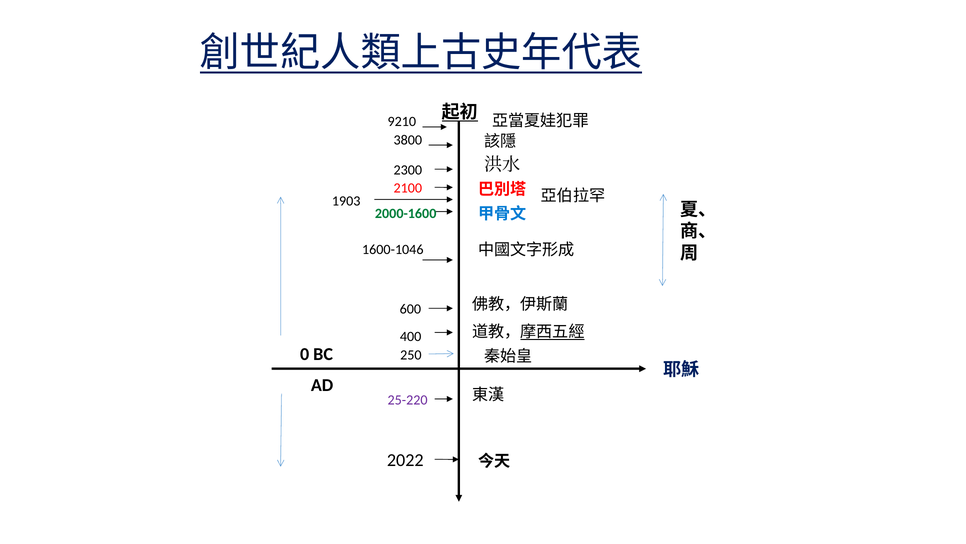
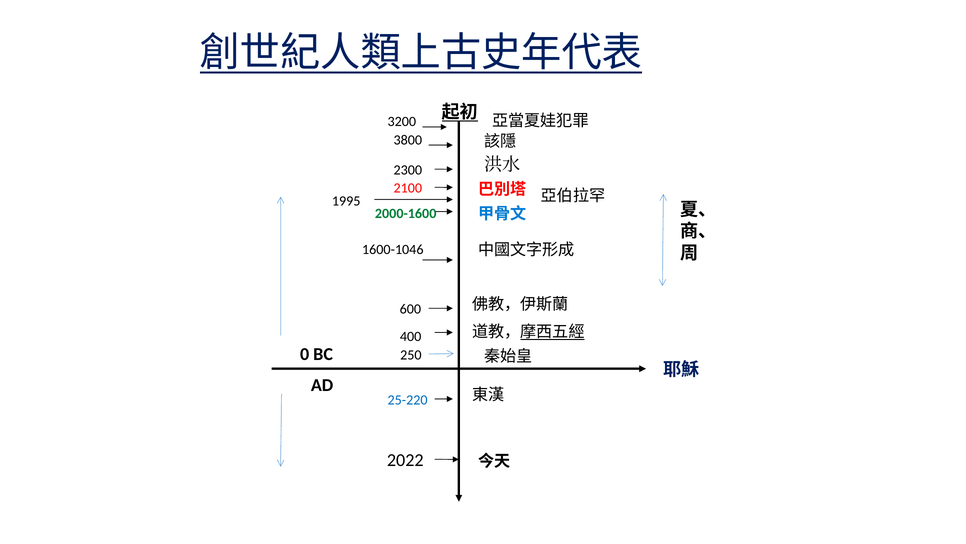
9210: 9210 -> 3200 (402, 122)
1903: 1903 -> 1995 (346, 201)
25-220 colour: purple -> blue (408, 399)
